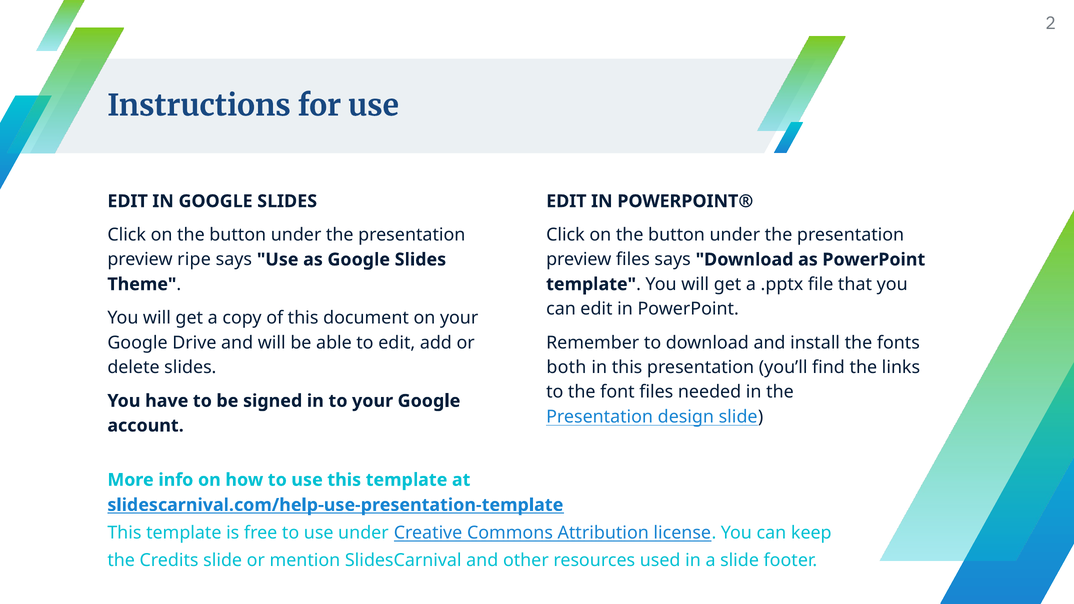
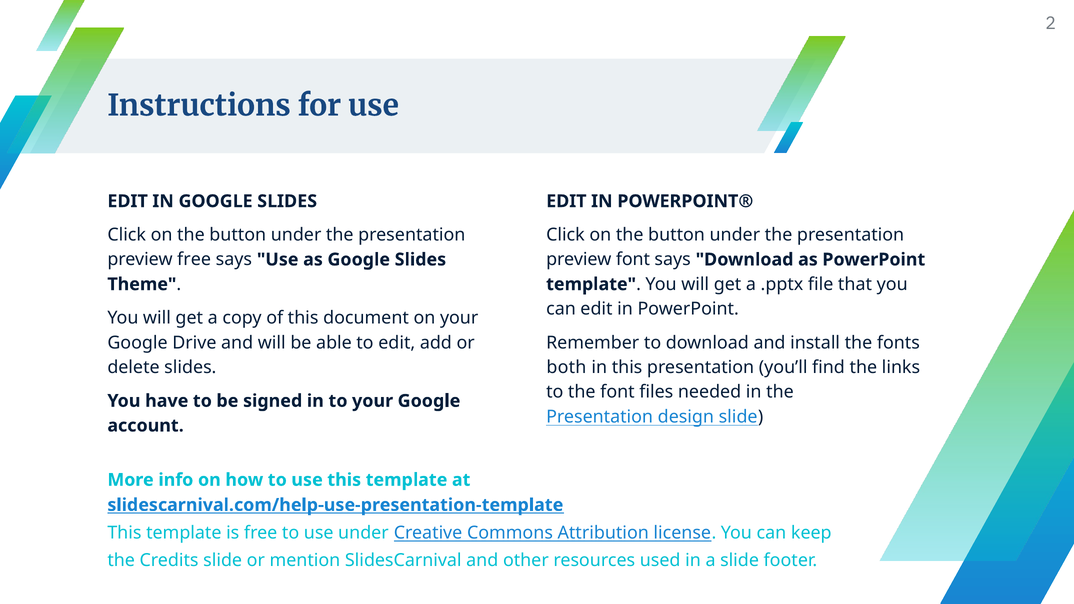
preview ripe: ripe -> free (194, 260)
preview files: files -> font (633, 260)
